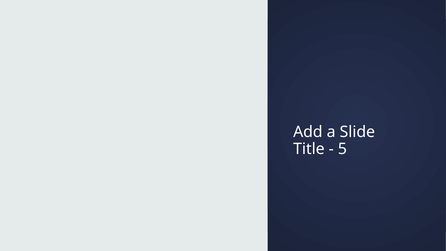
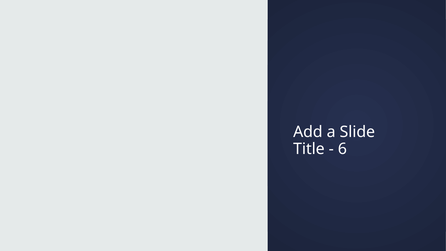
5: 5 -> 6 (342, 149)
